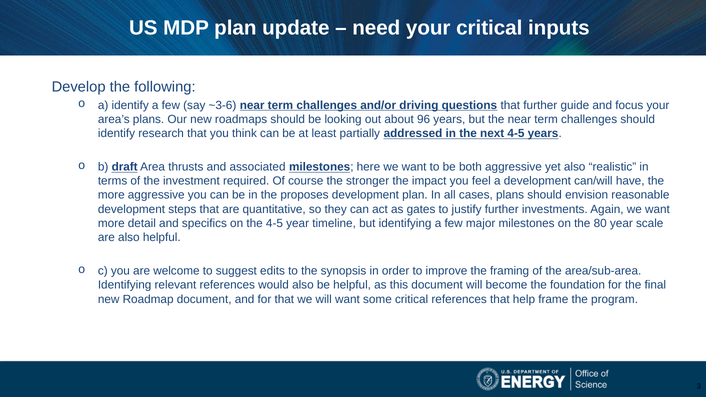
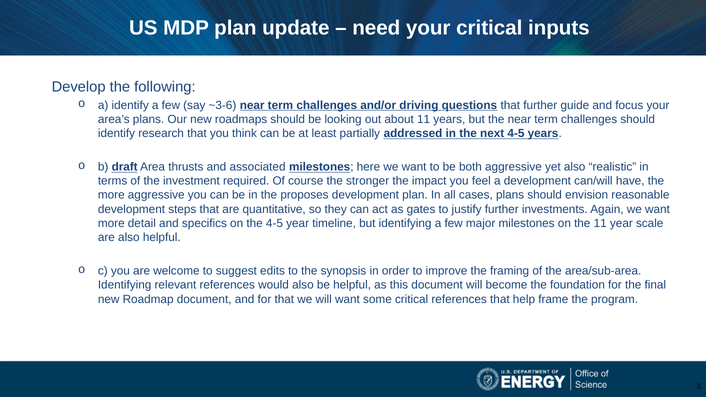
about 96: 96 -> 11 (424, 119)
the 80: 80 -> 11 (600, 223)
